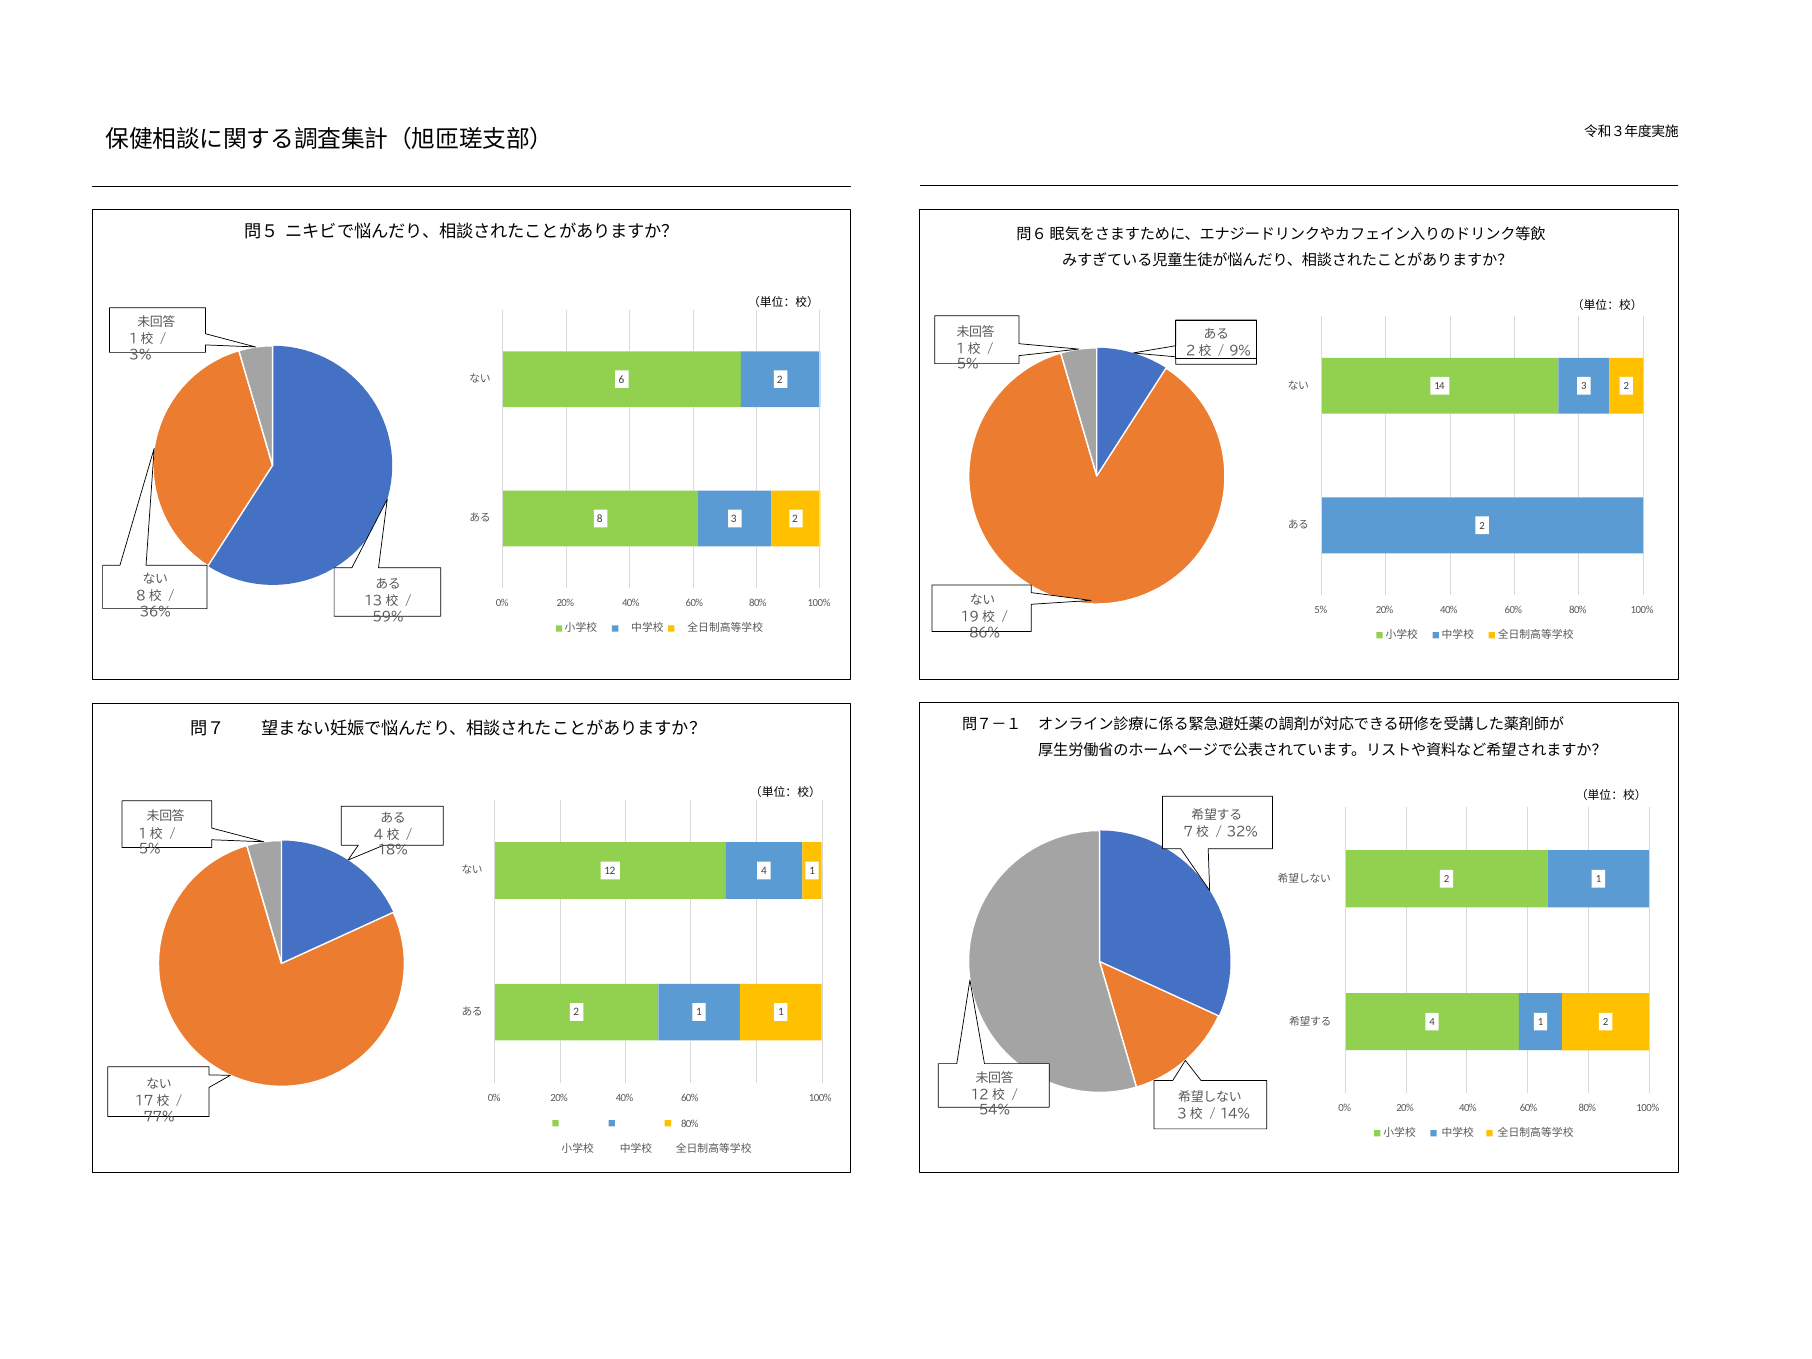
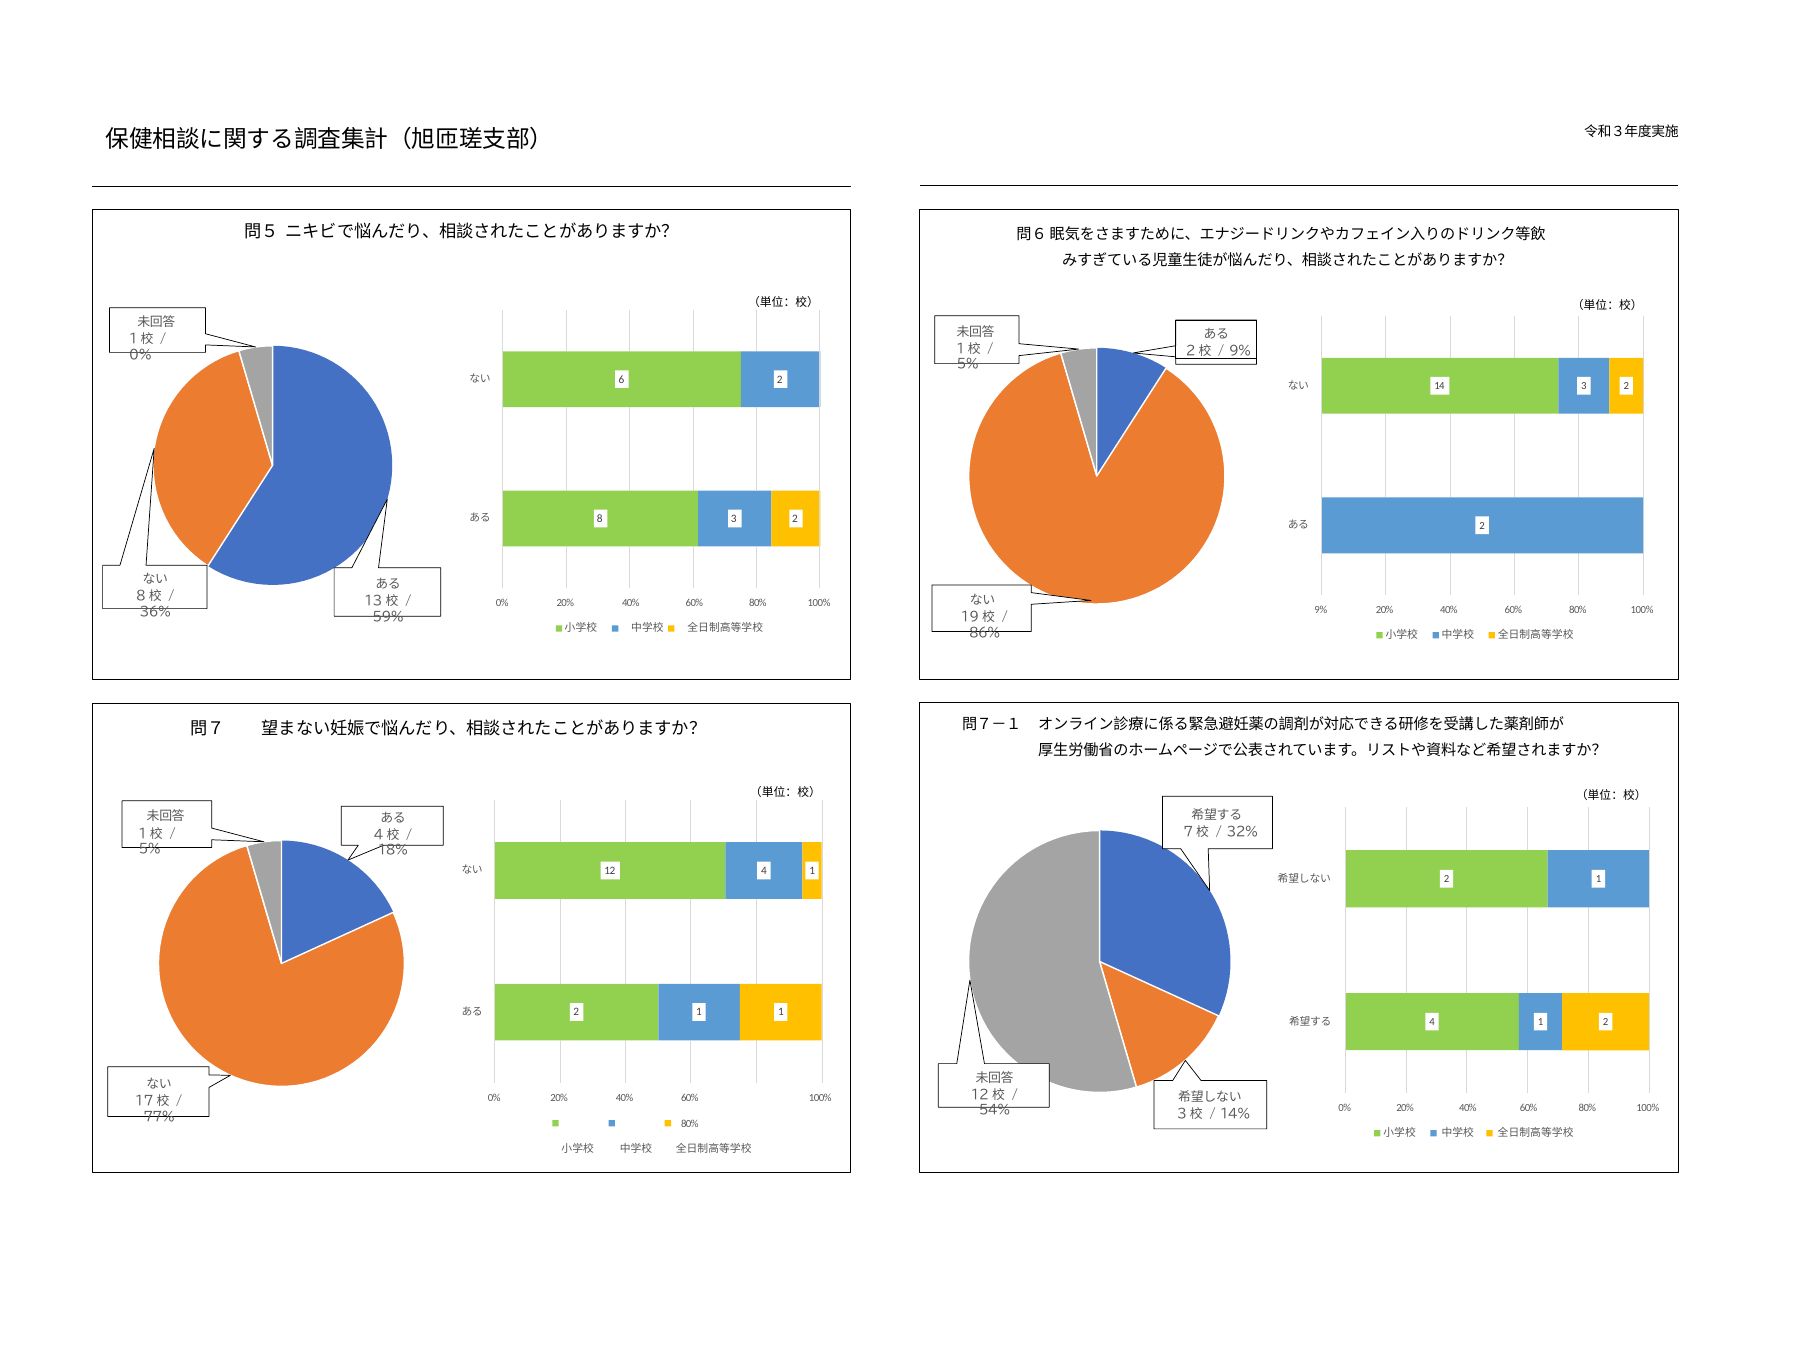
3%: 3% -> 0% (140, 355)
5%: 5% -> 9% (1321, 610)
